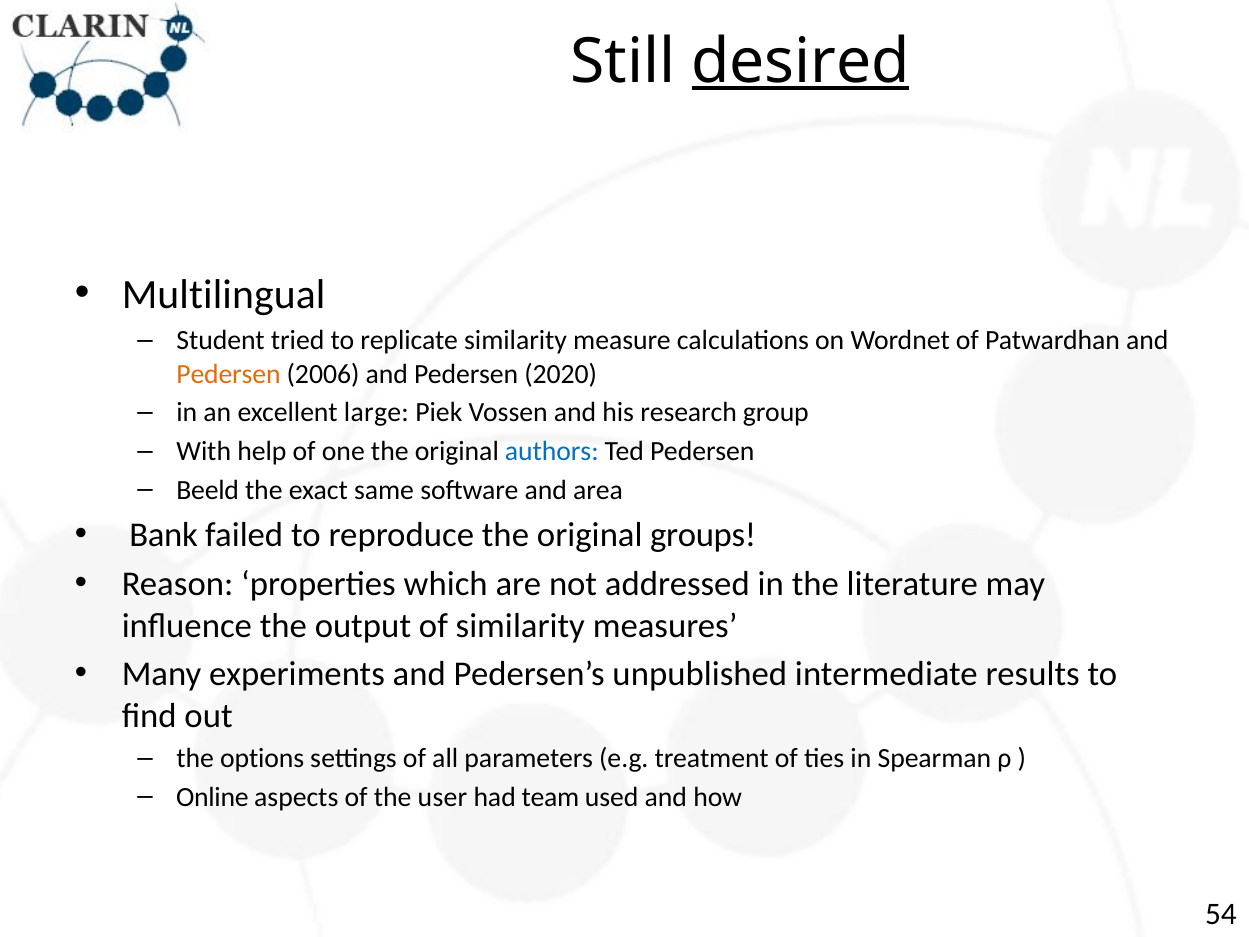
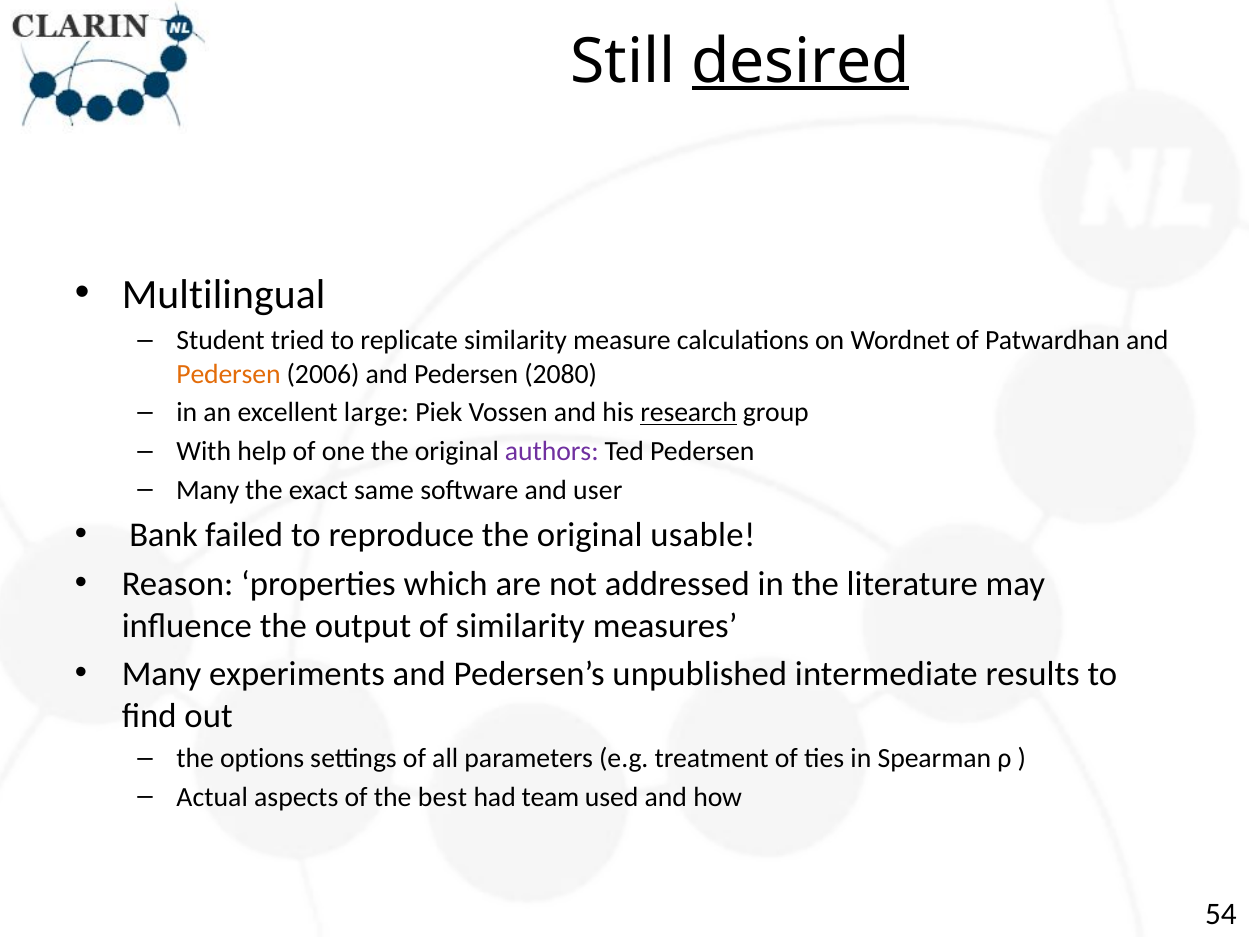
2020: 2020 -> 2080 (561, 374)
research underline: none -> present (689, 413)
authors colour: blue -> purple (552, 451)
Beeld: Beeld -> Many (208, 490)
area: area -> user (598, 490)
groups: groups -> usable (703, 535)
Online: Online -> Actual (212, 797)
user: user -> best (442, 797)
